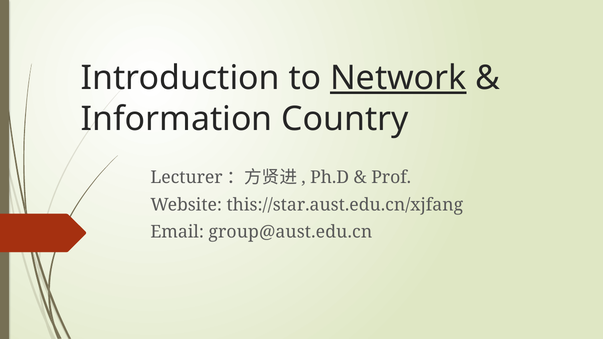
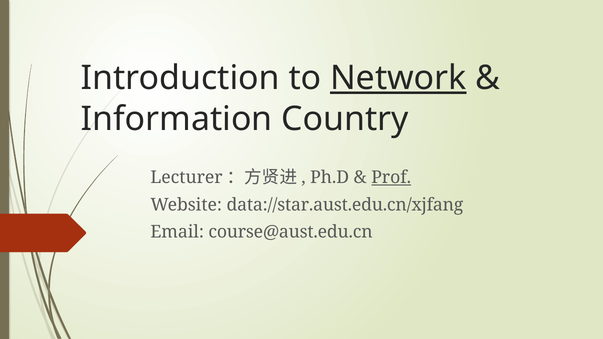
Prof underline: none -> present (391, 178)
this://star.aust.edu.cn/xjfang: this://star.aust.edu.cn/xjfang -> data://star.aust.edu.cn/xjfang (345, 205)
group@aust.edu.cn: group@aust.edu.cn -> course@aust.edu.cn (291, 232)
